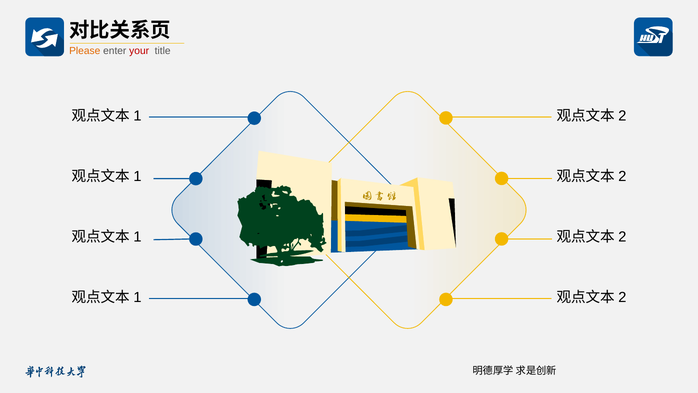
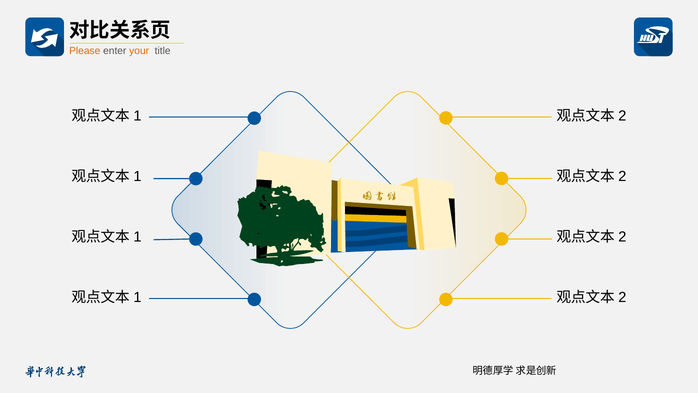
your colour: red -> orange (139, 51)
